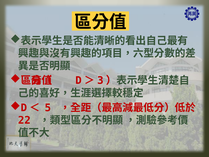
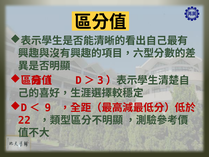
5: 5 -> 9 (48, 108)
